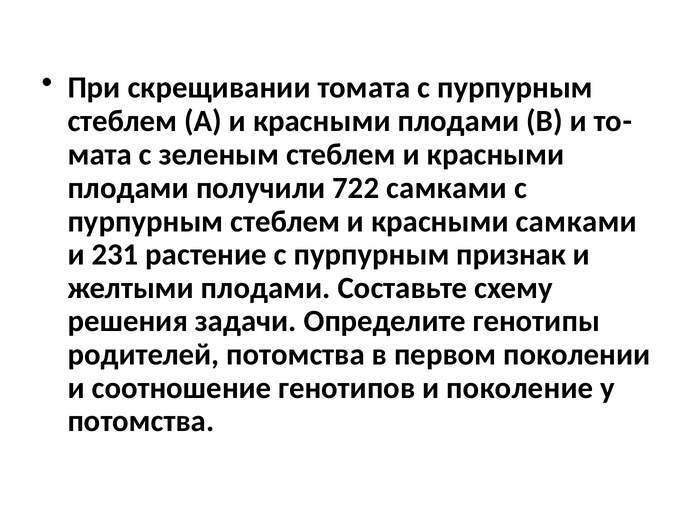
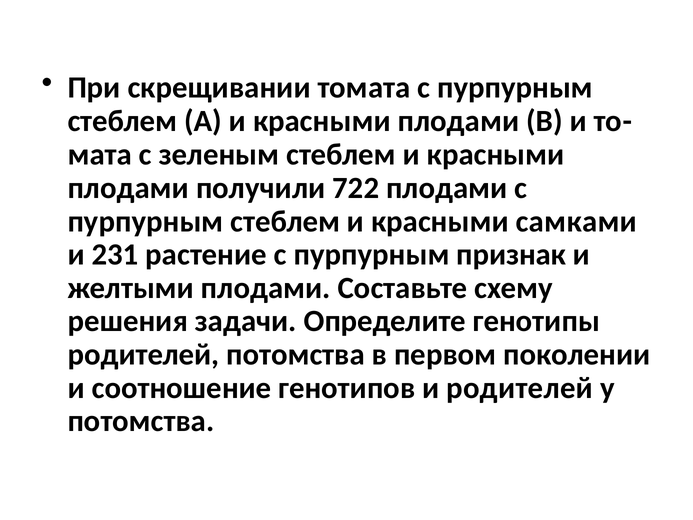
722 самками: самками -> плодами (447, 188)
и поколение: поколение -> родителей (520, 388)
